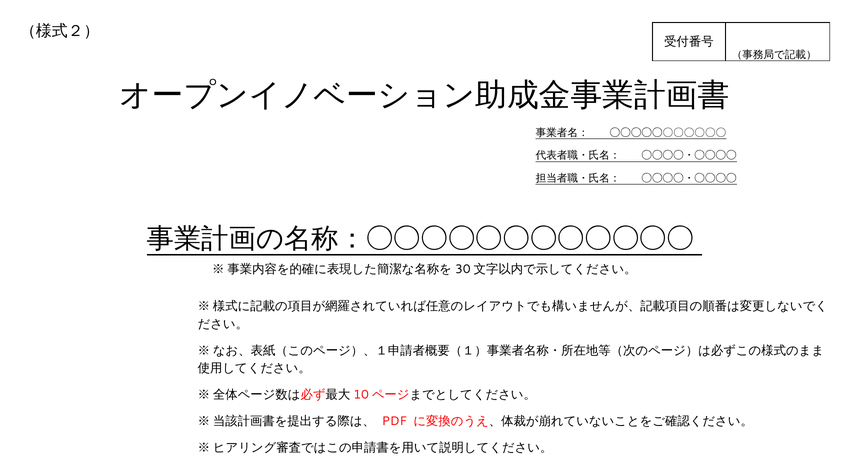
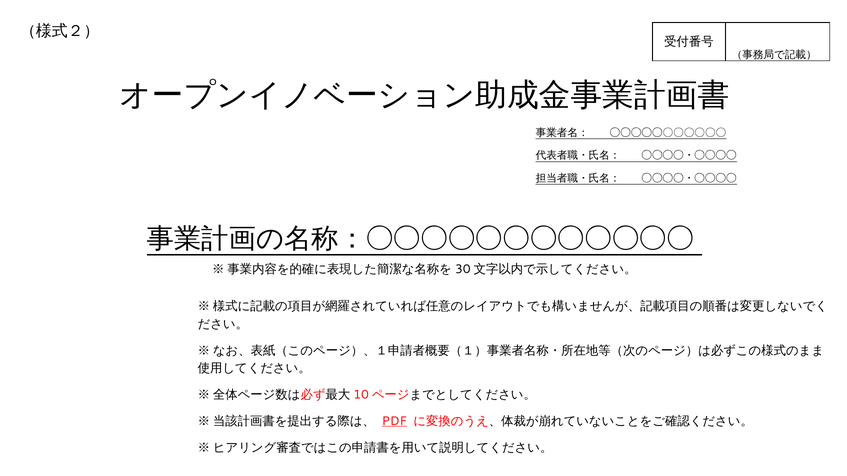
PDF underline: none -> present (394, 421)
